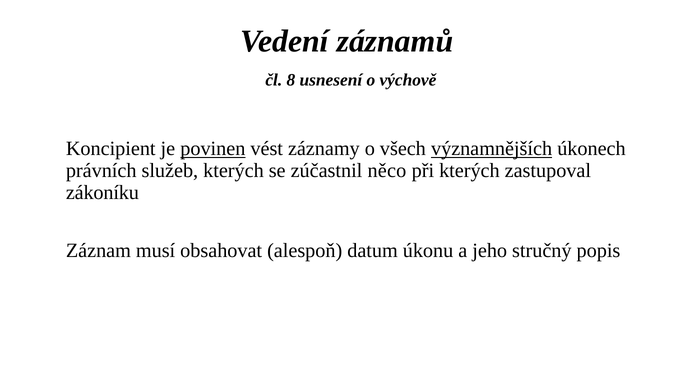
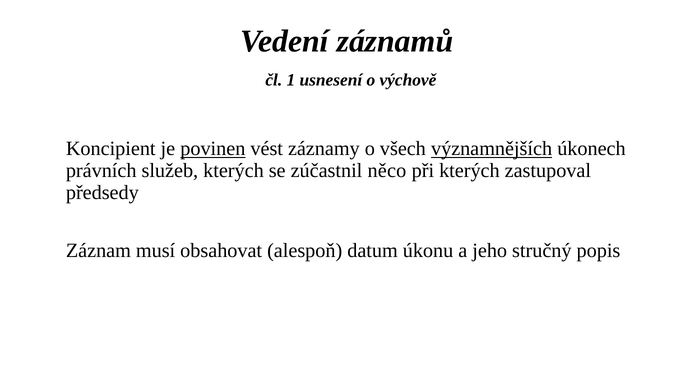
8: 8 -> 1 (291, 80)
zákoníku: zákoníku -> předsedy (102, 193)
